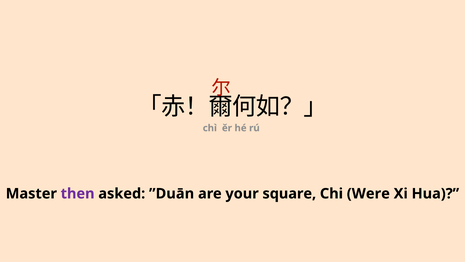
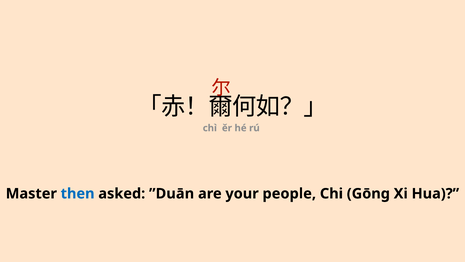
then colour: purple -> blue (78, 193)
square: square -> people (289, 193)
Were: Were -> Gōng (368, 193)
